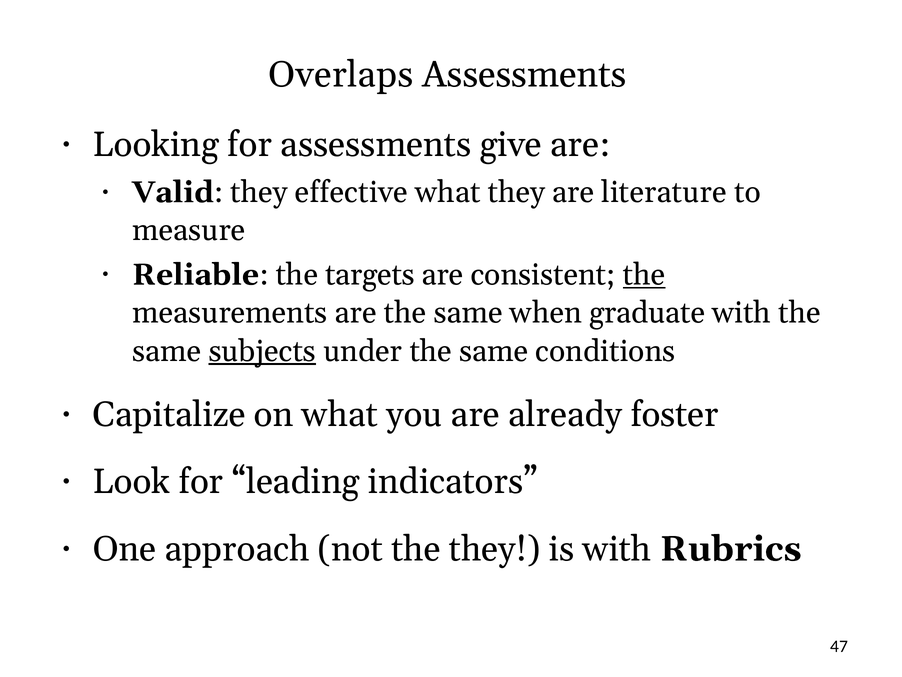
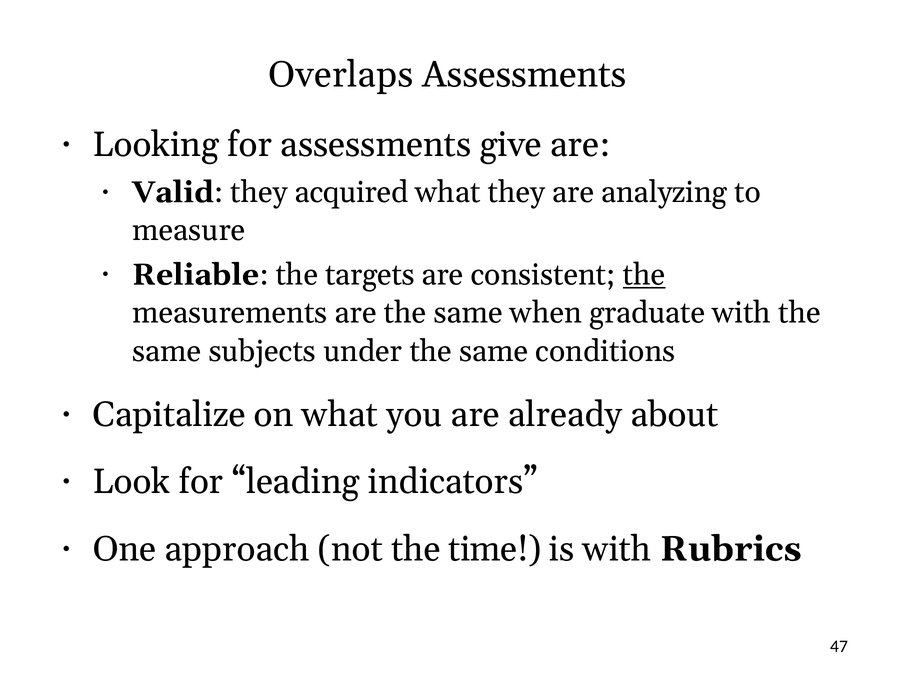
effective: effective -> acquired (352, 192)
literature: literature -> analyzing (664, 192)
subjects underline: present -> none (262, 351)
foster: foster -> about (674, 414)
the they: they -> time (495, 549)
